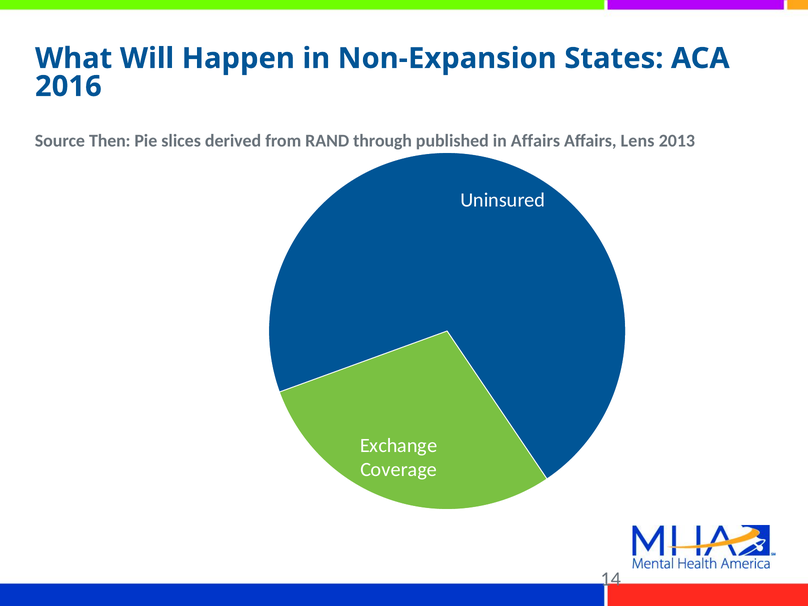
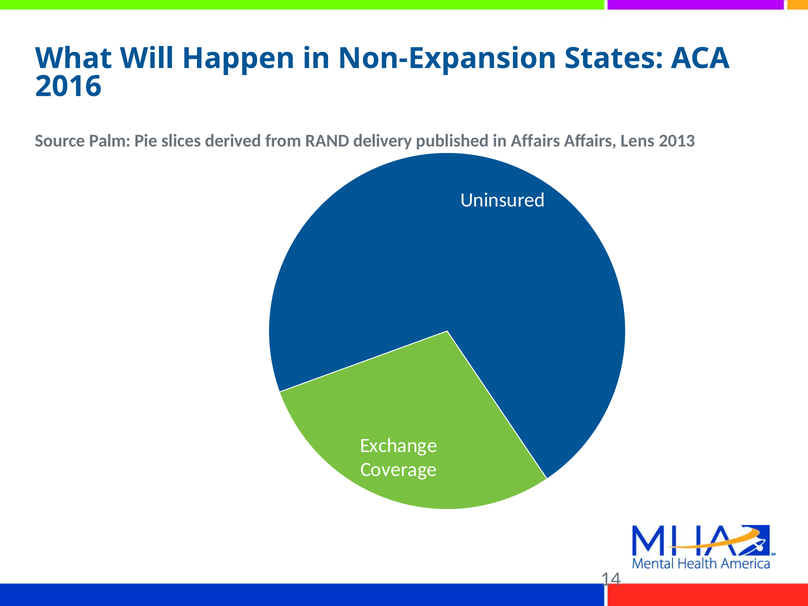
Then: Then -> Palm (110, 141)
through: through -> delivery (383, 141)
